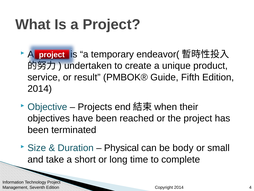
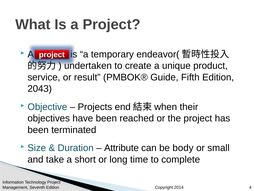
2014: 2014 -> 2043 (40, 89)
Physical: Physical -> Attribute (121, 148)
